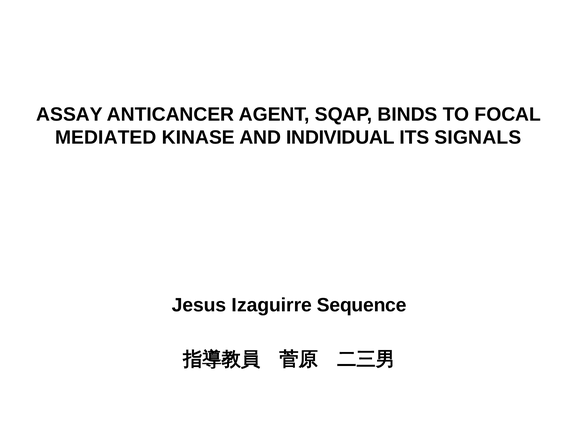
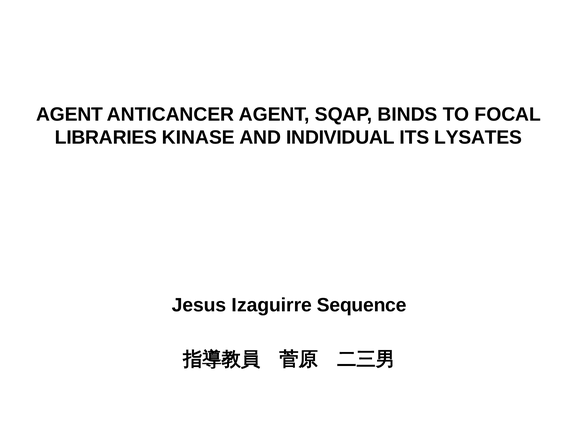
ASSAY: ASSAY -> AGENT (70, 114)
MEDIATED: MEDIATED -> LIBRARIES (106, 137)
SIGNALS: SIGNALS -> LYSATES (478, 137)
